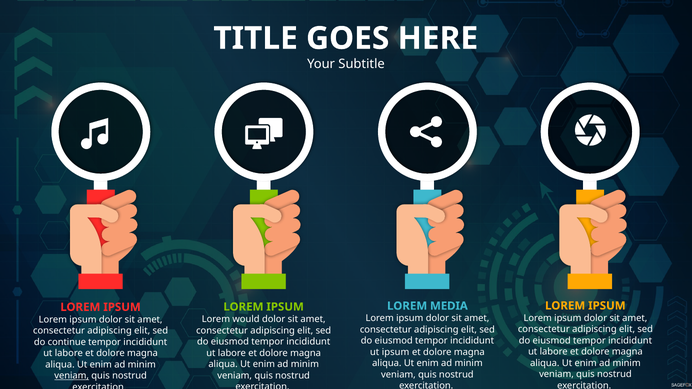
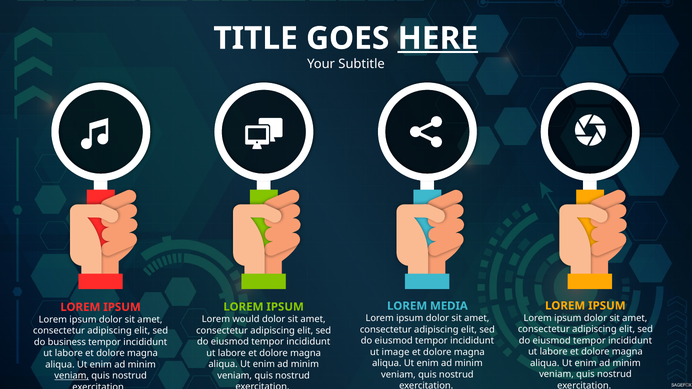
HERE underline: none -> present (438, 38)
continue: continue -> business (67, 342)
ut ipsum: ipsum -> image (396, 352)
